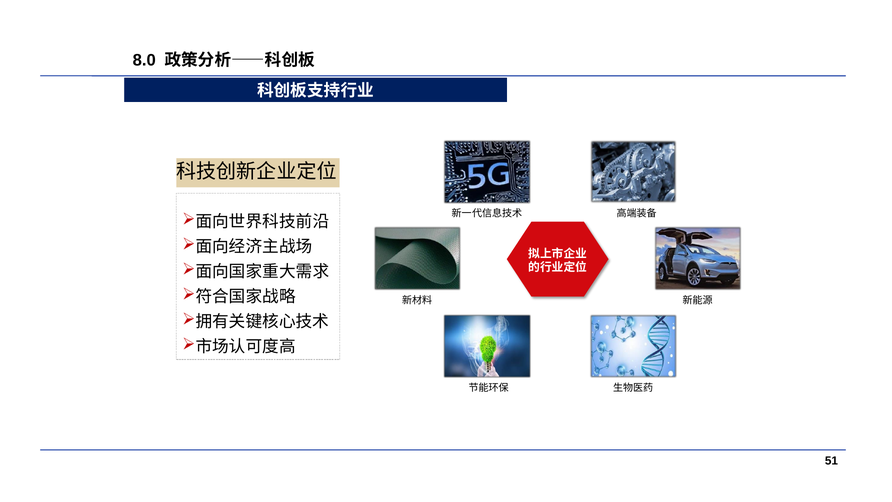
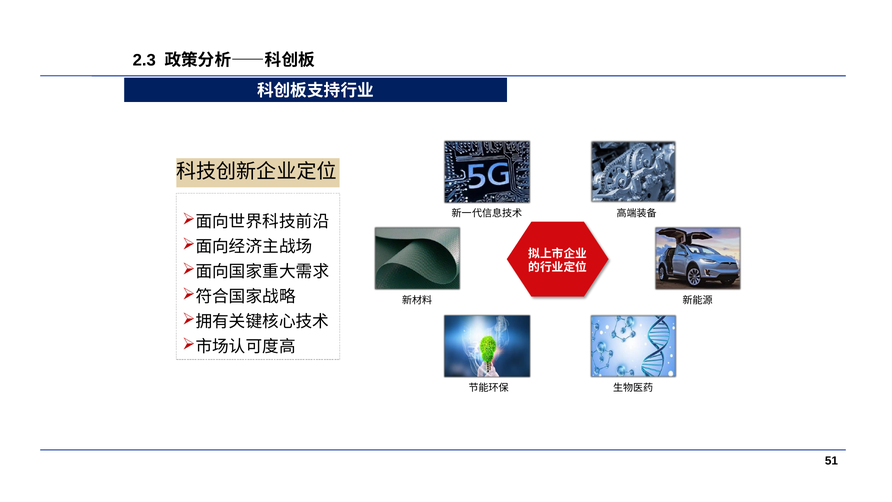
8.0: 8.0 -> 2.3 (144, 60)
